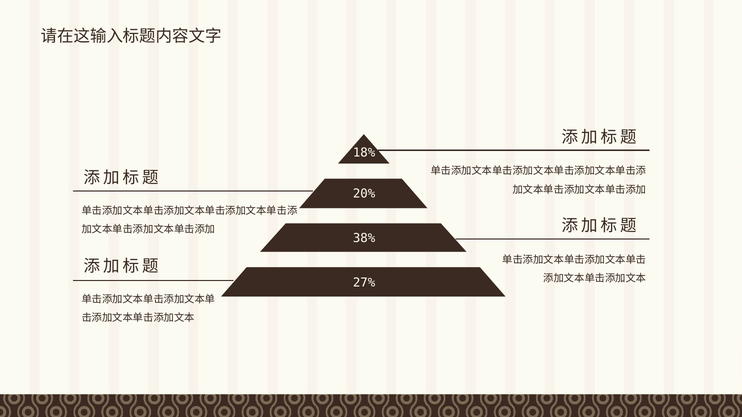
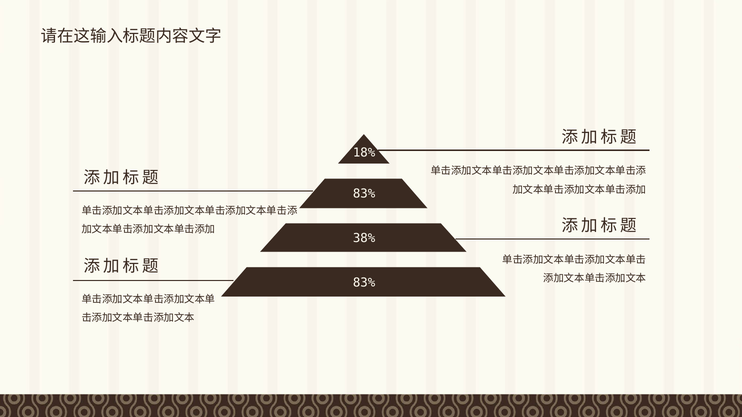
20%: 20% -> 83% (364, 194)
27%: 27% -> 83% (364, 283)
